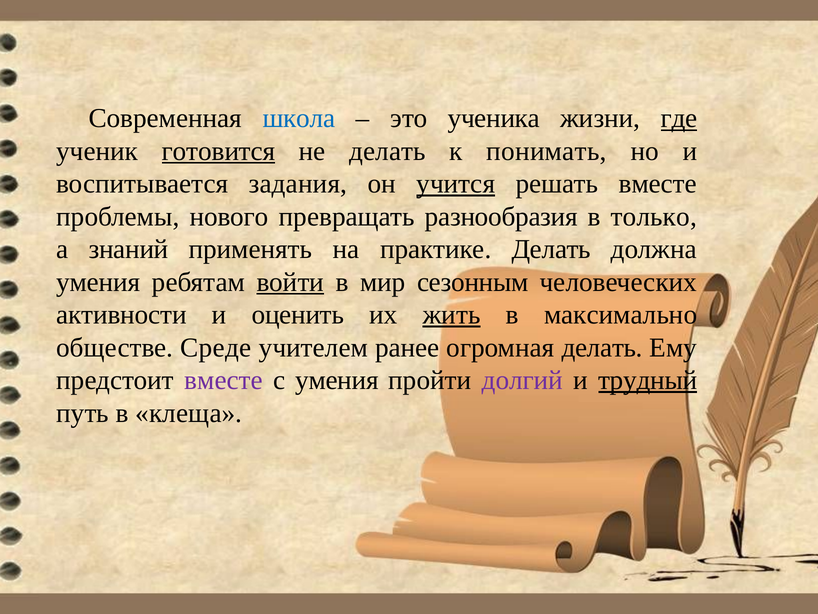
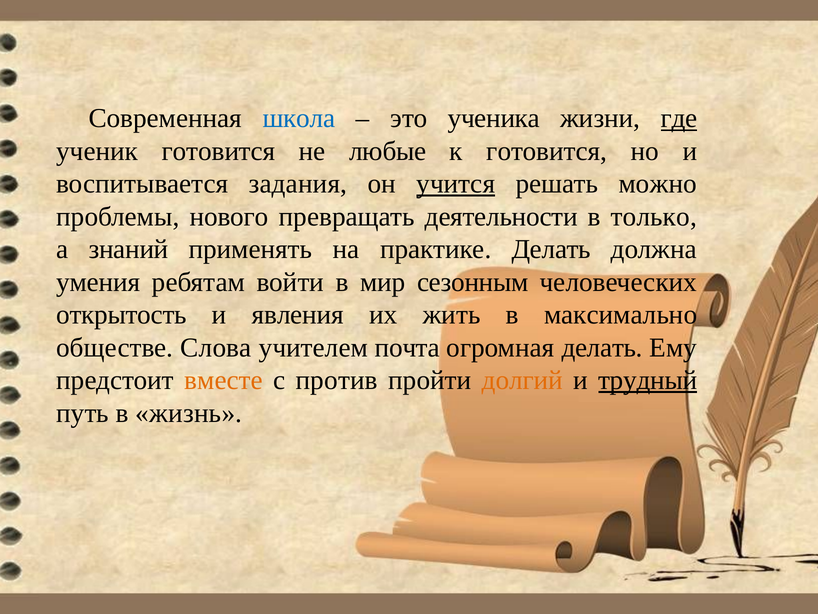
готовится underline: present -> none (219, 151)
не делать: делать -> любые (388, 151)
к понимать: понимать -> готовится (547, 151)
решать вместе: вместе -> можно (658, 184)
разнообразия: разнообразия -> деятельности (501, 216)
войти underline: present -> none (290, 282)
активности: активности -> открытость (122, 315)
оценить: оценить -> явления (298, 315)
жить underline: present -> none (452, 315)
Среде: Среде -> Слова (216, 347)
ранее: ранее -> почта (407, 347)
вместе colour: purple -> orange (224, 380)
с умения: умения -> против (337, 380)
долгий colour: purple -> orange (522, 380)
клеща: клеща -> жизнь (189, 413)
